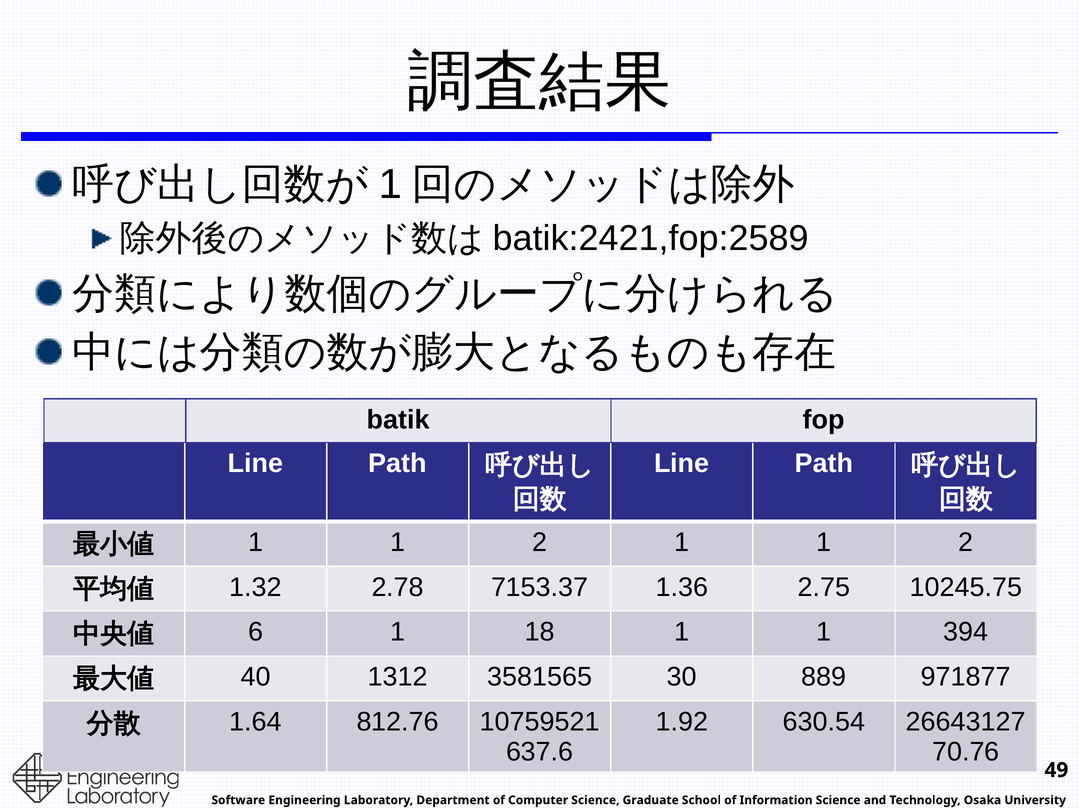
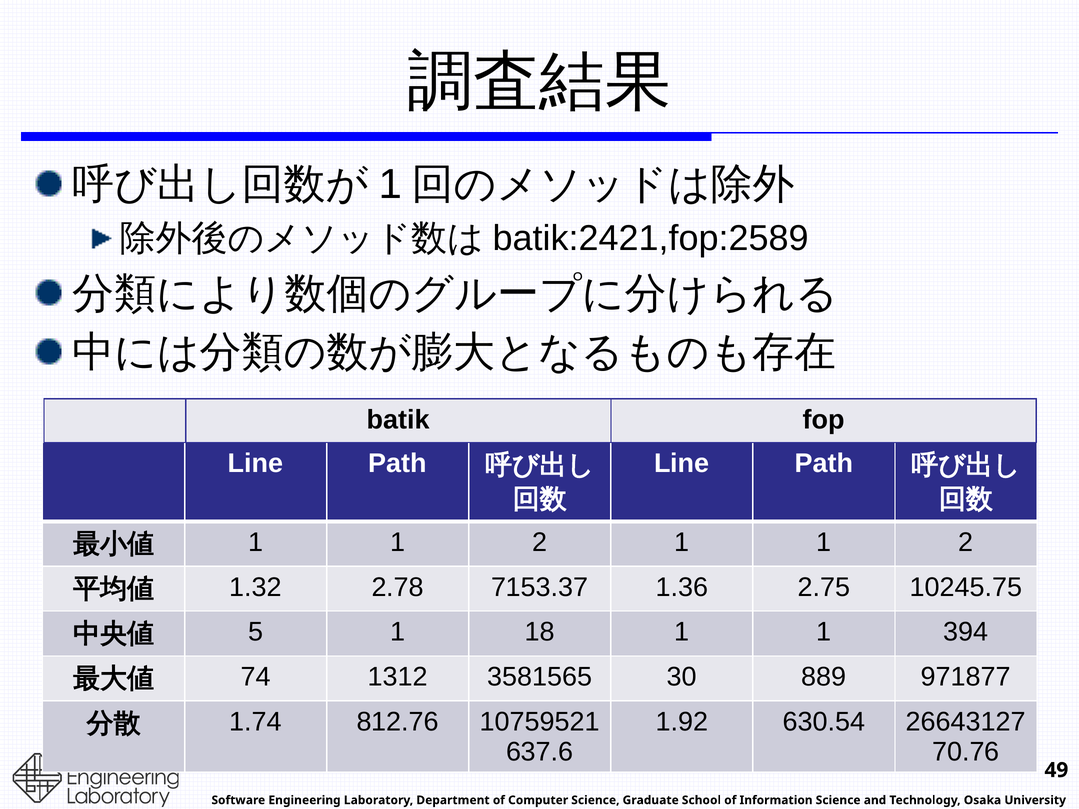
6: 6 -> 5 (256, 632)
40: 40 -> 74 (256, 677)
1.64: 1.64 -> 1.74 (256, 722)
